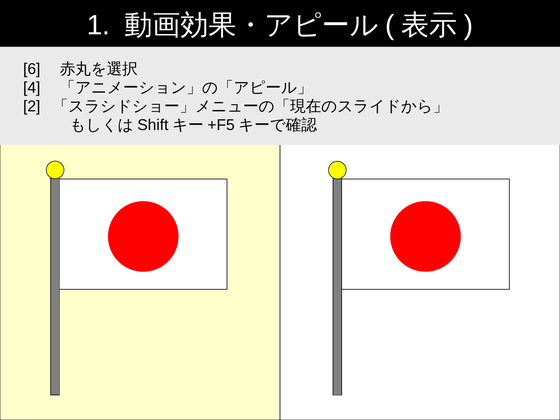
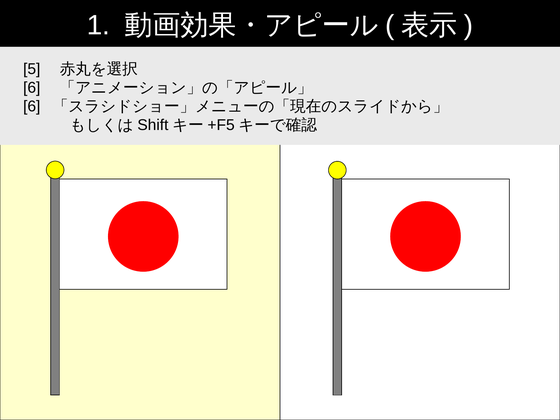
6: 6 -> 5 (32, 69)
4: 4 -> 6 (32, 88)
2: 2 -> 6 (32, 106)
